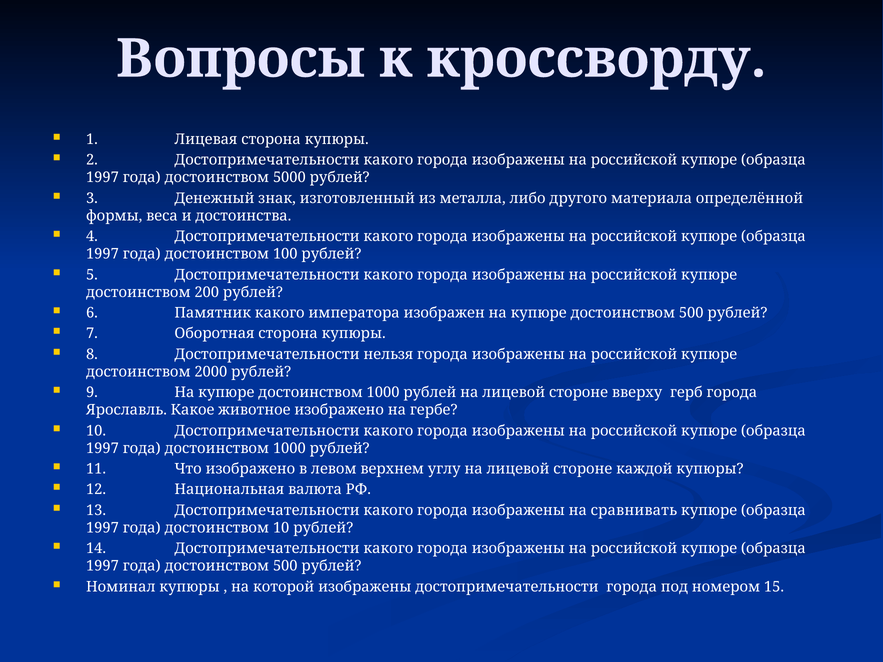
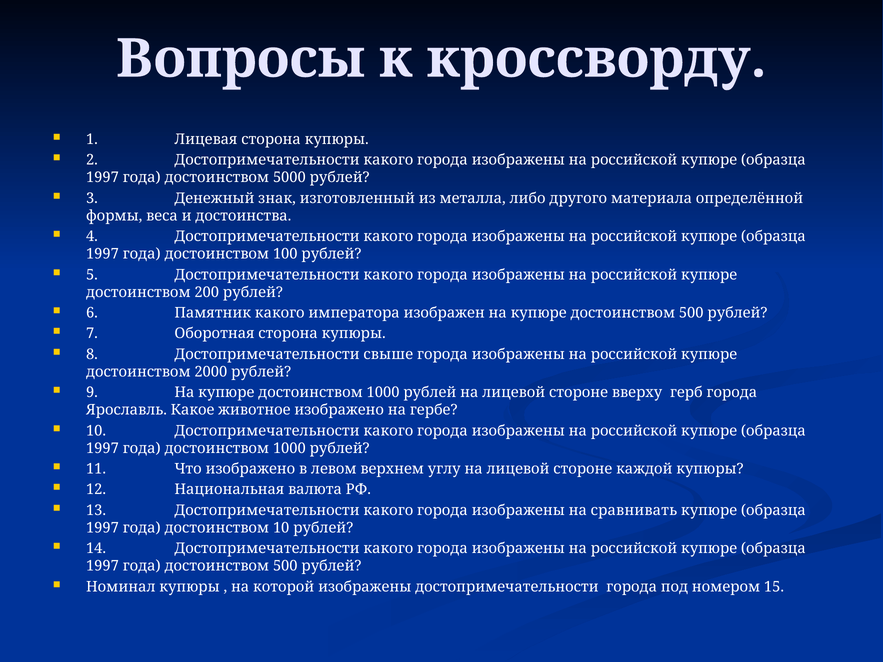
нельзя: нельзя -> свыше (388, 354)
